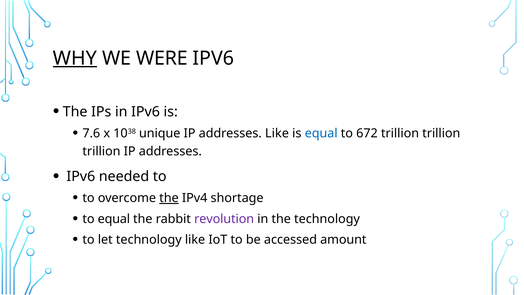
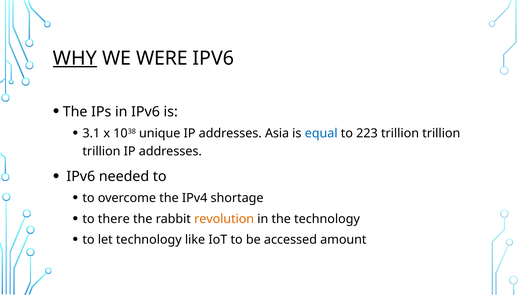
7.6: 7.6 -> 3.1 (91, 133)
addresses Like: Like -> Asia (277, 133)
672: 672 -> 223 (367, 133)
the underline: present -> none (169, 198)
to equal: equal -> there (114, 219)
revolution colour: purple -> orange (224, 219)
